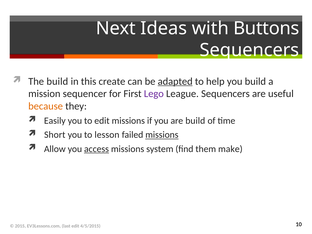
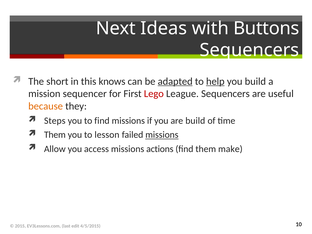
The build: build -> short (57, 81)
create: create -> knows (112, 81)
help underline: none -> present (215, 81)
Lego colour: purple -> red (154, 94)
Easily: Easily -> Steps (55, 121)
to edit: edit -> find (102, 121)
Short: Short -> Them (55, 135)
access underline: present -> none (97, 149)
system: system -> actions (160, 149)
